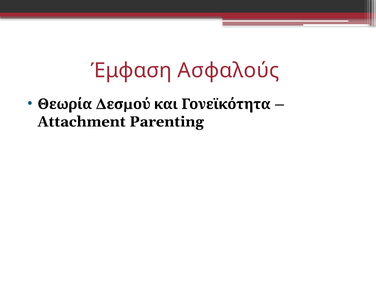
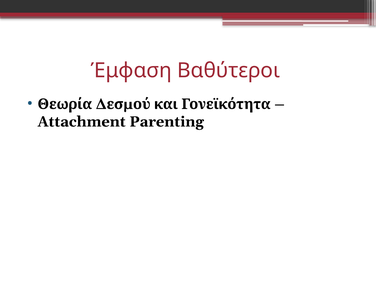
Ασφαλούς: Ασφαλούς -> Βαθύτεροι (229, 70)
